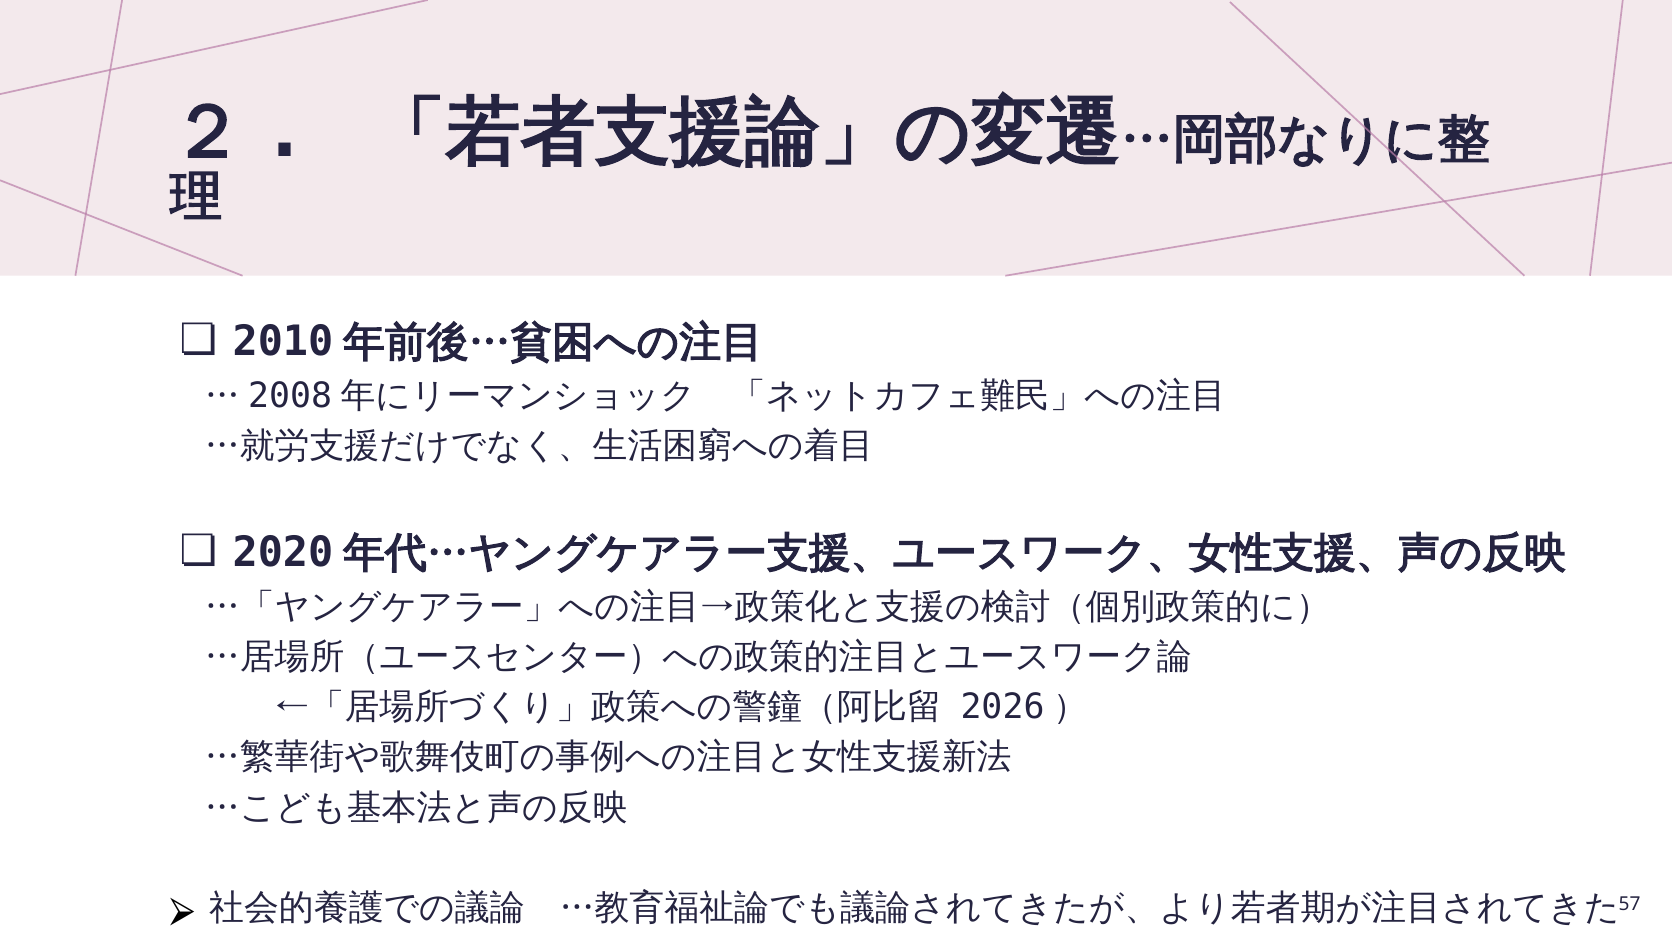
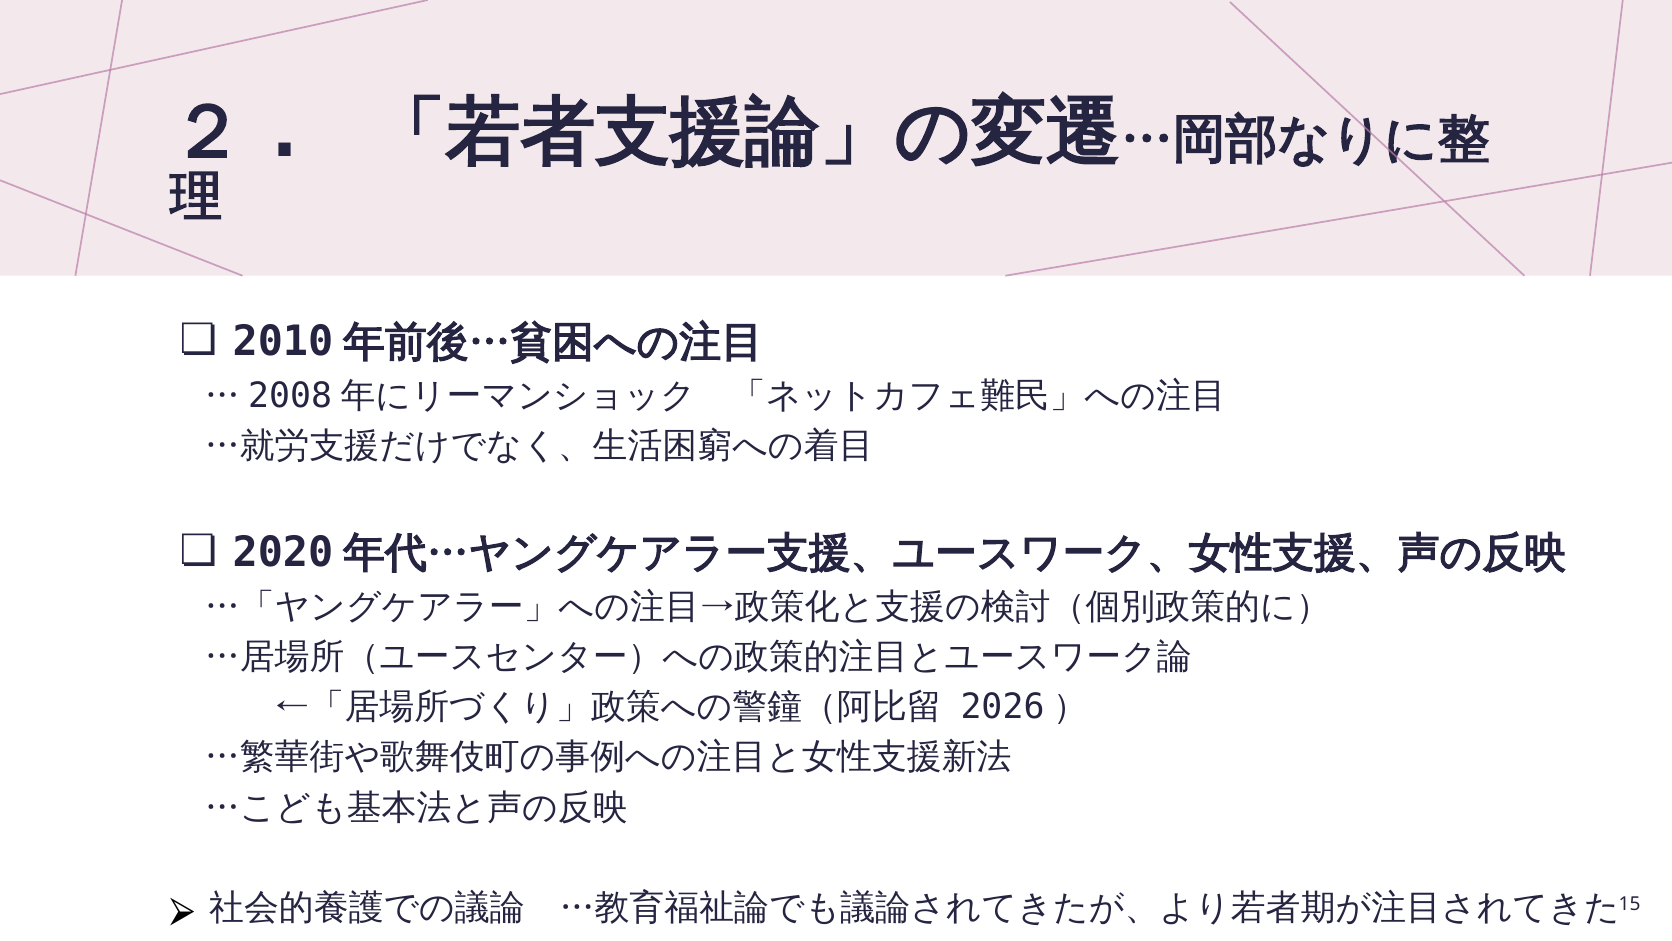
57: 57 -> 15 (1630, 904)
